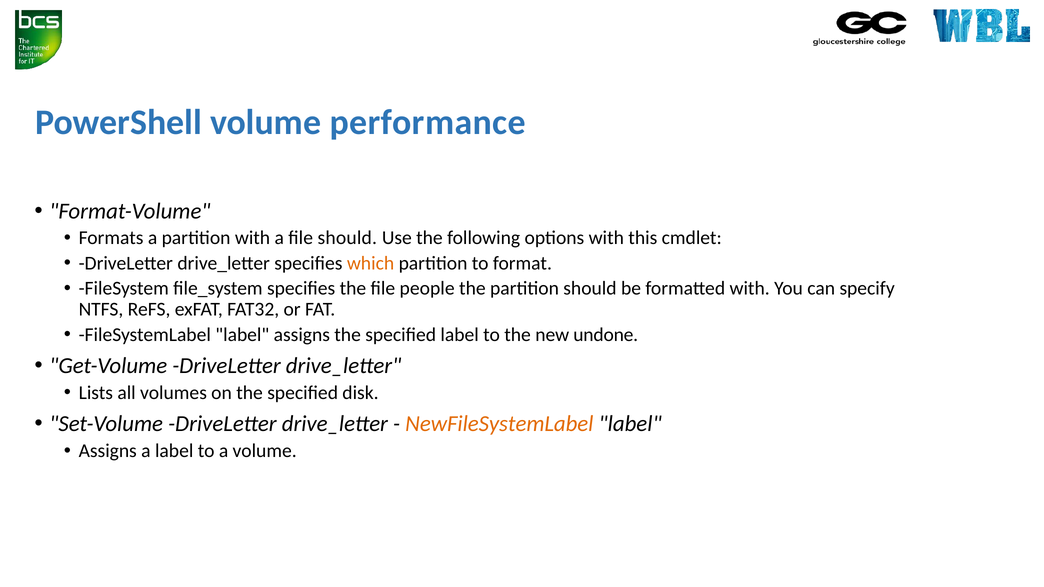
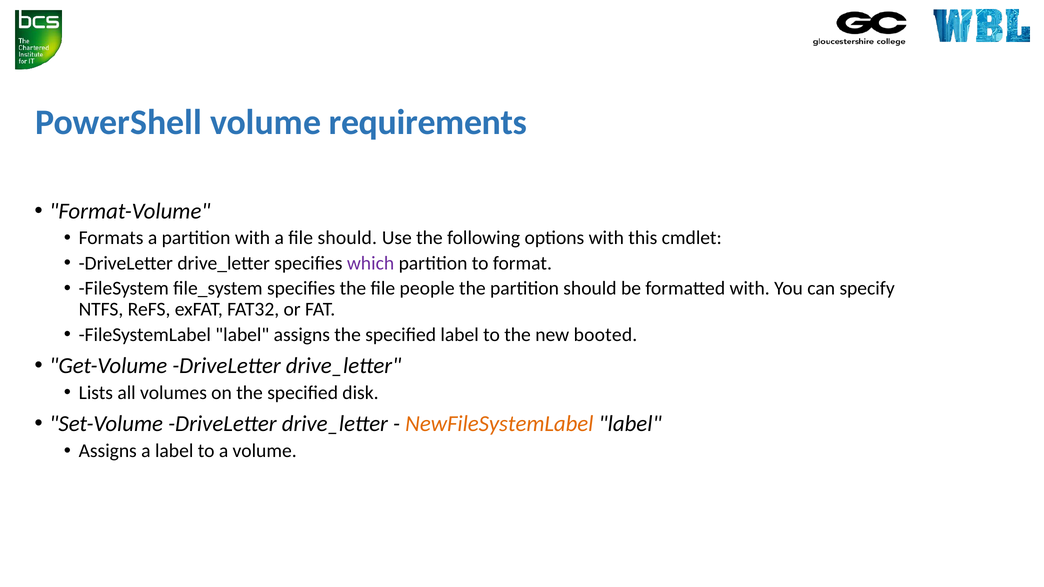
performance: performance -> requirements (428, 122)
which colour: orange -> purple (371, 263)
undone: undone -> booted (606, 335)
